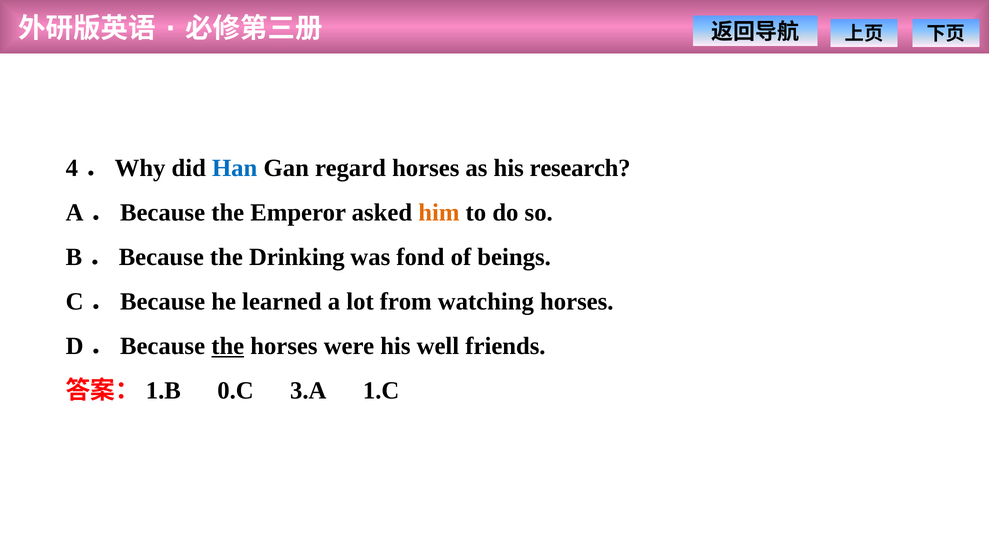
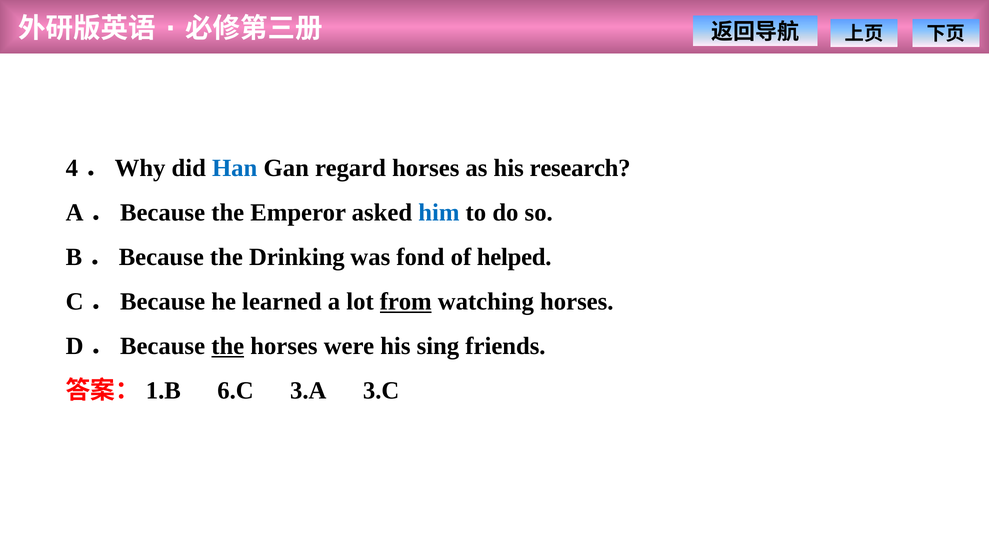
him colour: orange -> blue (439, 212)
beings: beings -> helped (514, 257)
from underline: none -> present (406, 301)
well: well -> sing (438, 346)
0.C: 0.C -> 6.C (235, 390)
1.C: 1.C -> 3.C (381, 390)
